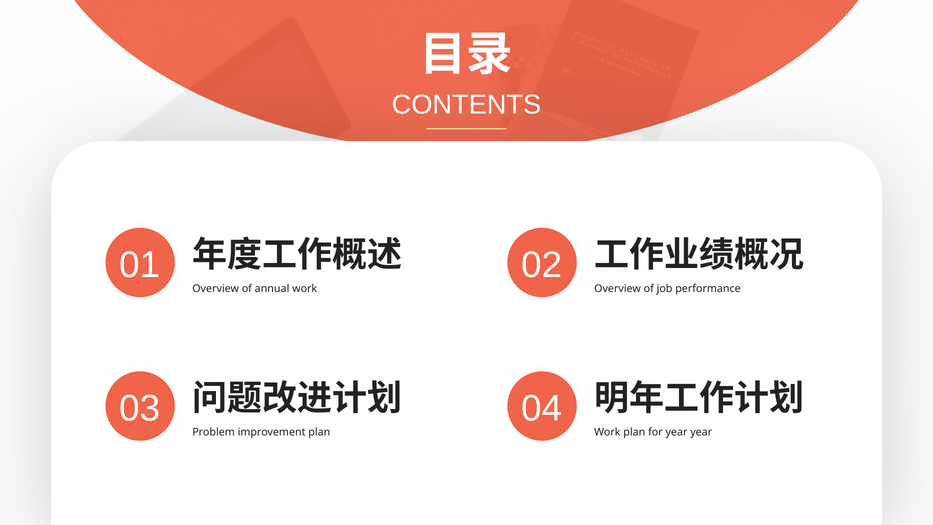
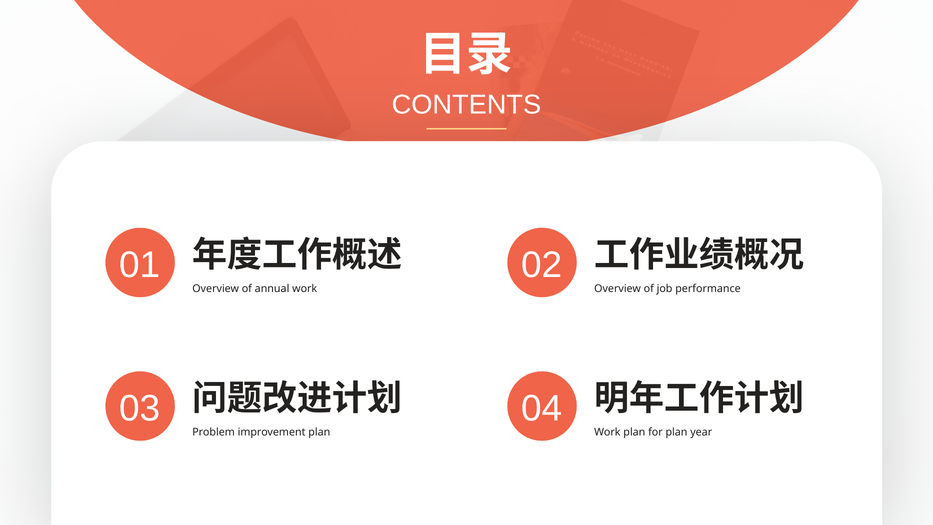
for year: year -> plan (676, 432)
